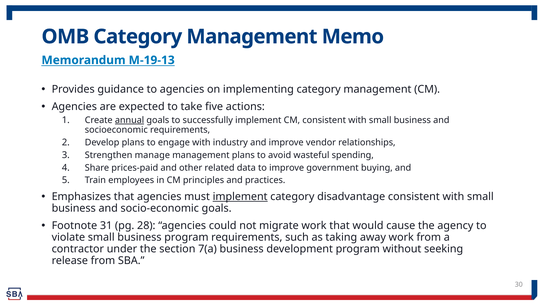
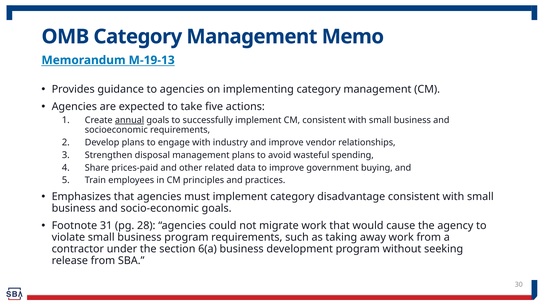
manage: manage -> disposal (152, 155)
implement underline: present -> none (240, 197)
7(a: 7(a -> 6(a (207, 249)
